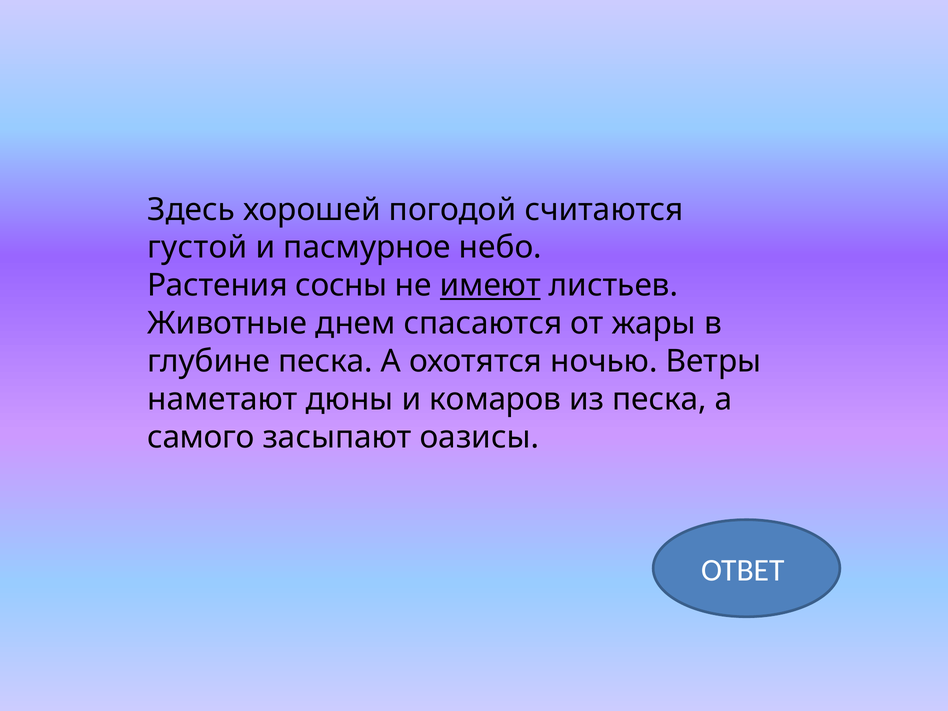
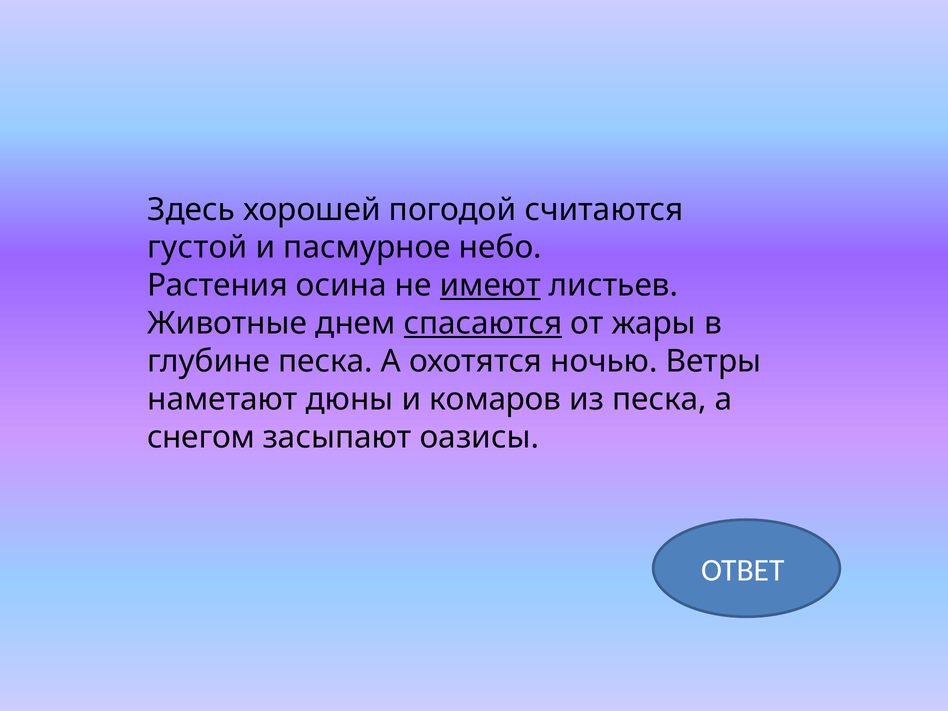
сосны: сосны -> осина (341, 285)
спасаются underline: none -> present (483, 323)
самого: самого -> снегом (201, 437)
